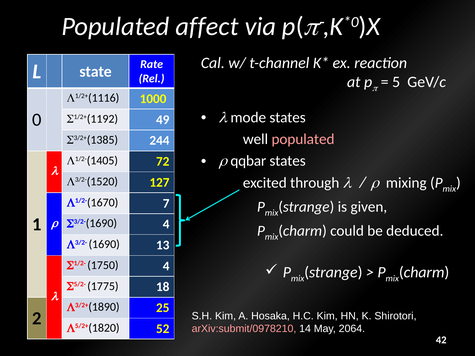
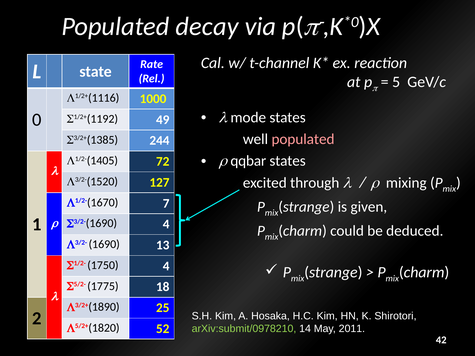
affect: affect -> decay (207, 26)
arXiv:submit/0978210 colour: pink -> light green (244, 329)
2064: 2064 -> 2011 (352, 329)
